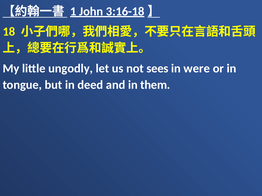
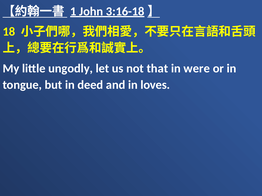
sees: sees -> that (157, 69)
them: them -> loves (155, 85)
